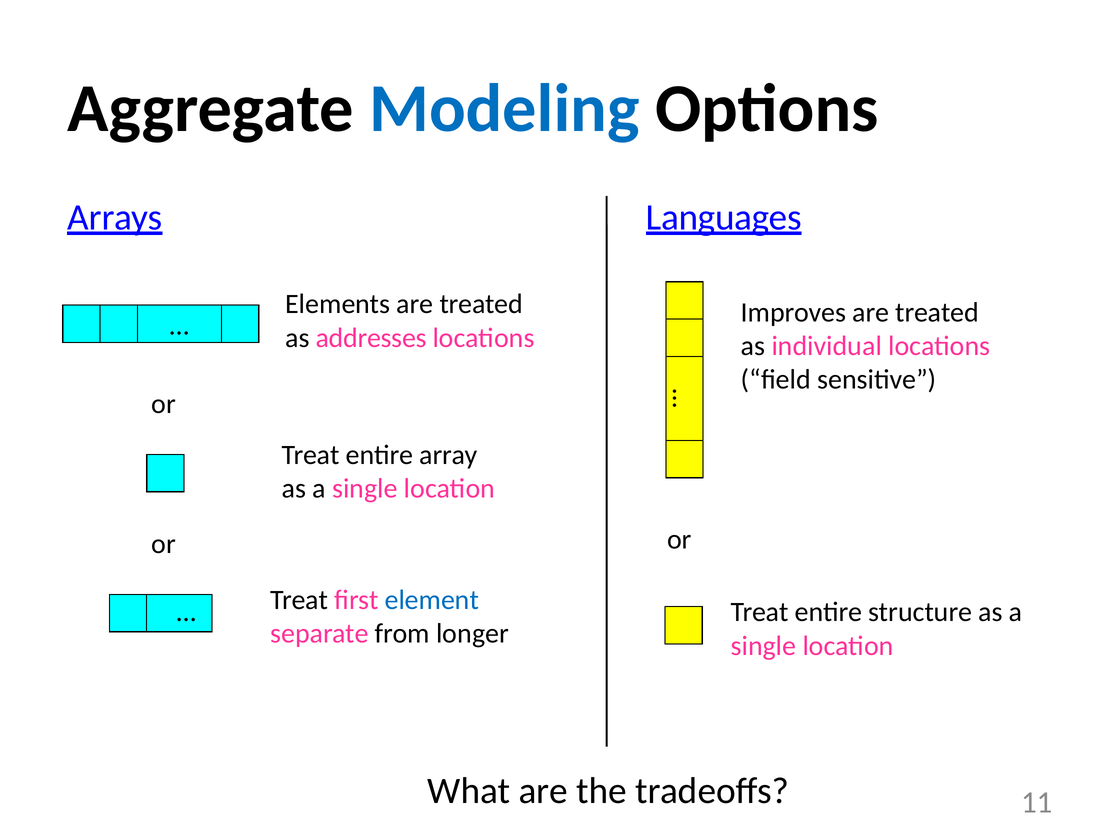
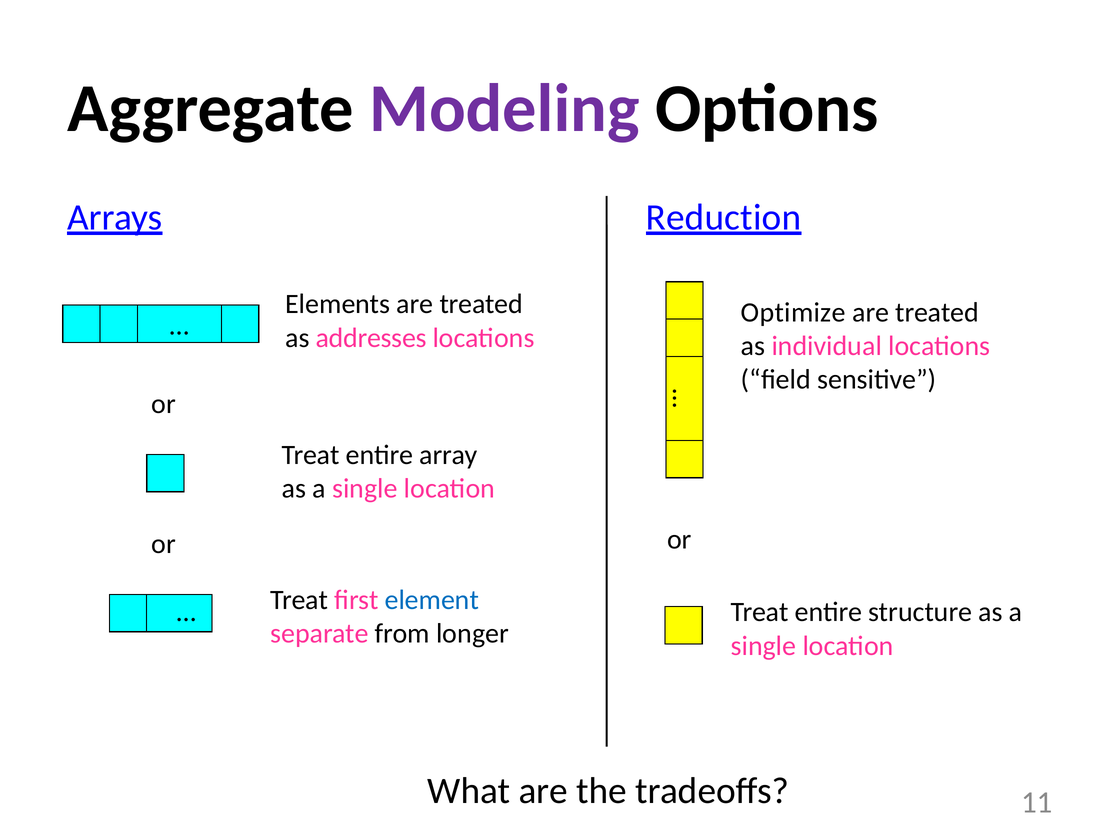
Modeling colour: blue -> purple (504, 108)
Languages: Languages -> Reduction (724, 217)
Improves: Improves -> Optimize (793, 312)
